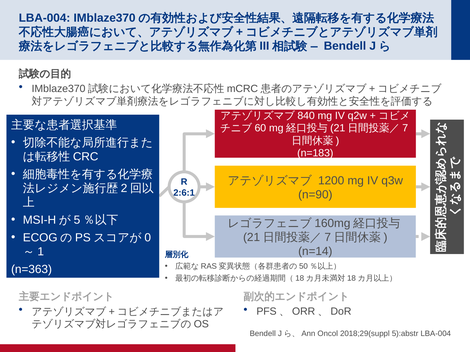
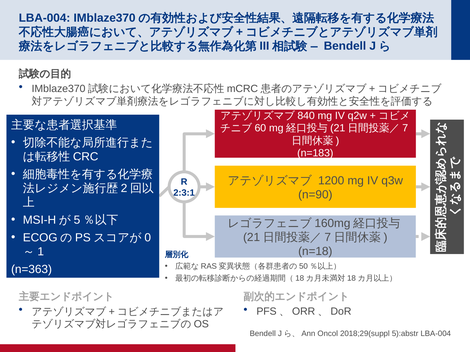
2:6:1: 2:6:1 -> 2:3:1 (184, 193)
n=14: n=14 -> n=18 (315, 252)
